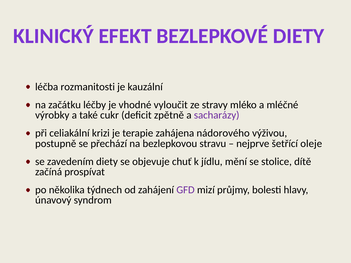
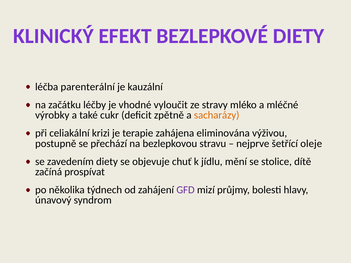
rozmanitosti: rozmanitosti -> parenterální (88, 87)
sacharázy colour: purple -> orange (217, 115)
nádorového: nádorového -> eliminována (223, 133)
